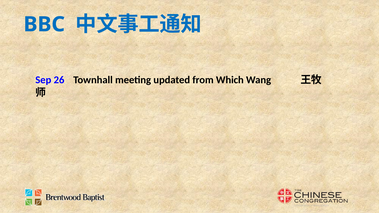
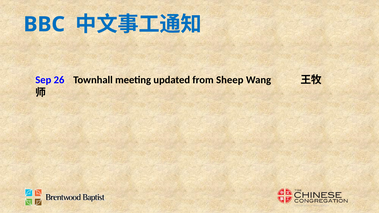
Which: Which -> Sheep (230, 80)
